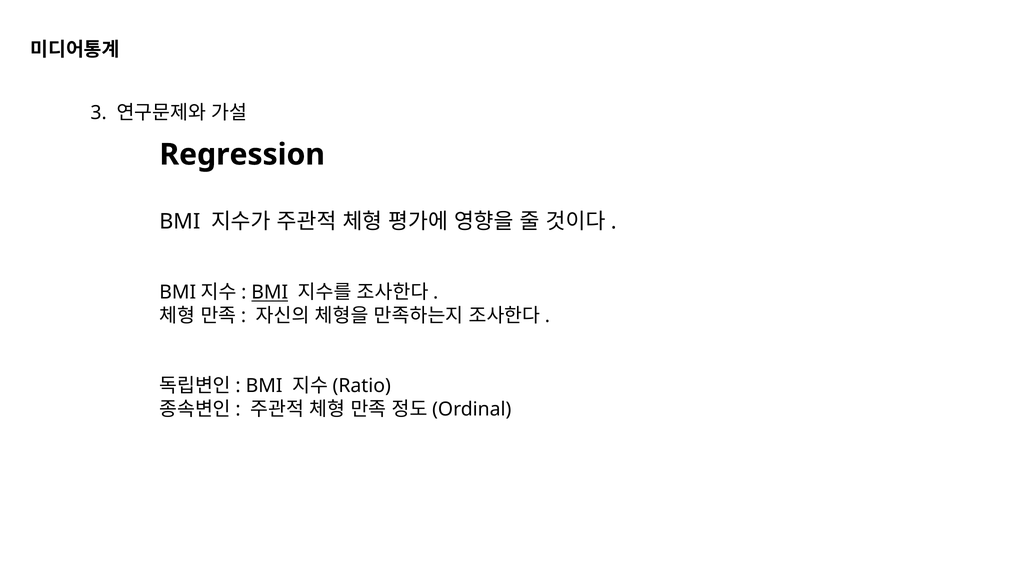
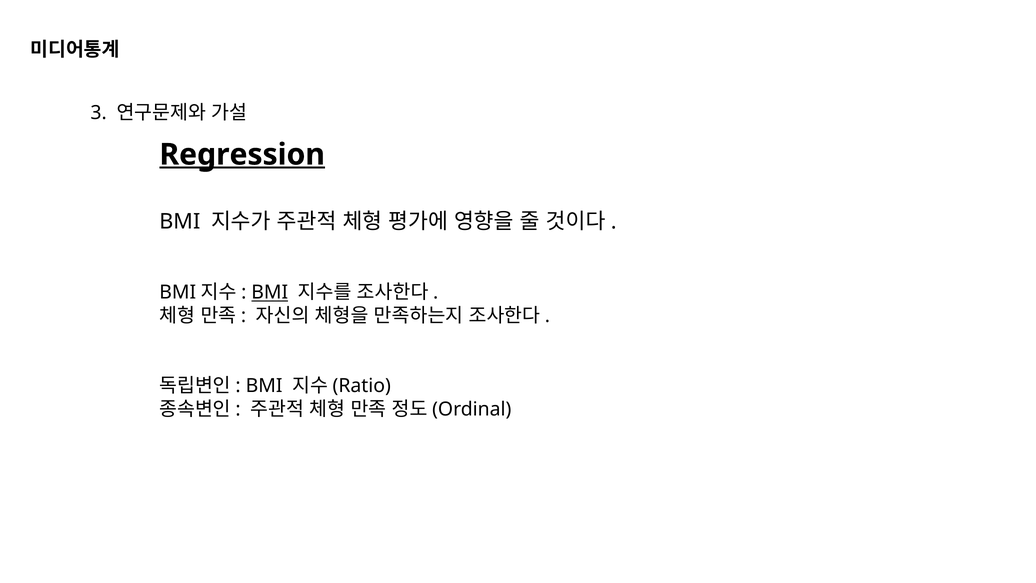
Regression underline: none -> present (242, 155)
